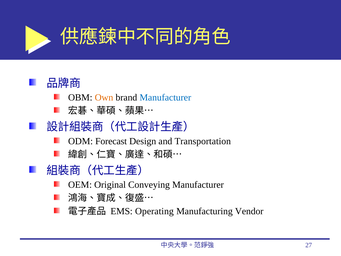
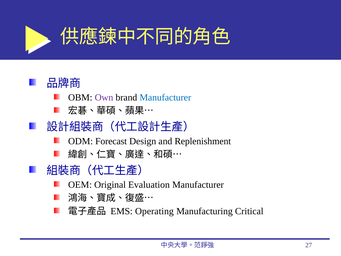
Own colour: orange -> purple (104, 97)
Transportation: Transportation -> Replenishment (203, 141)
Conveying: Conveying -> Evaluation (149, 185)
Vendor: Vendor -> Critical (249, 211)
